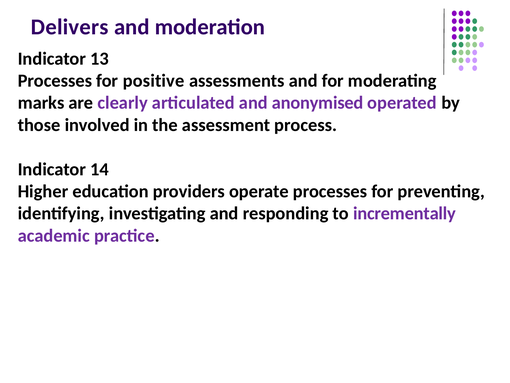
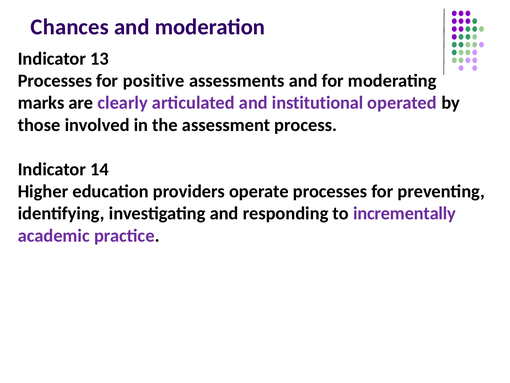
Delivers: Delivers -> Chances (70, 27)
anonymised: anonymised -> institutional (318, 103)
